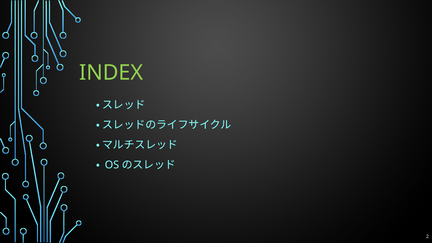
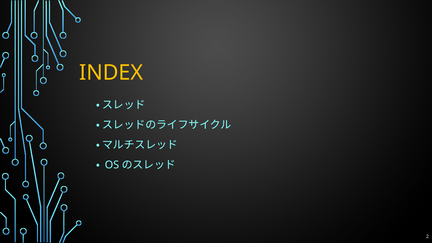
INDEX colour: light green -> yellow (111, 73)
